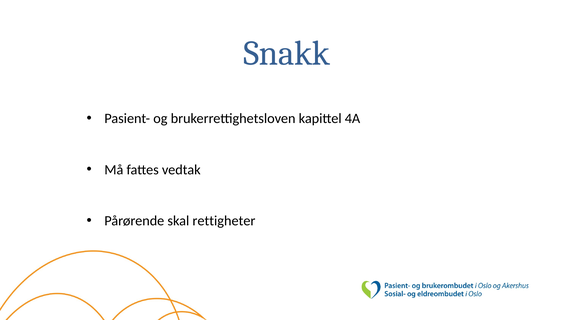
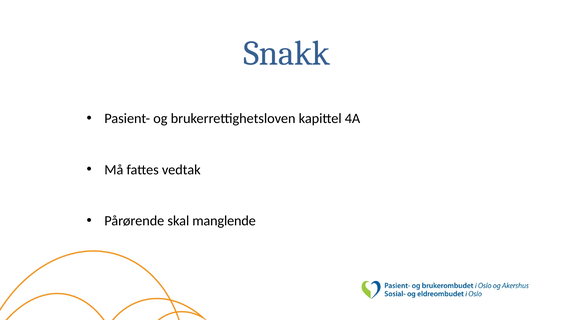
rettigheter: rettigheter -> manglende (224, 221)
